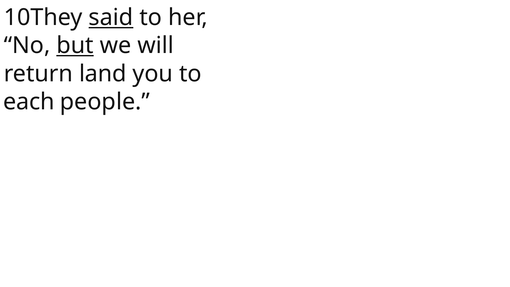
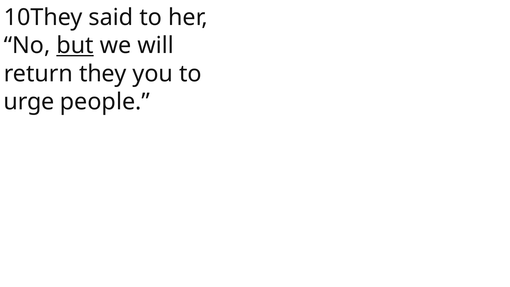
said underline: present -> none (111, 18)
land: land -> they (103, 74)
each: each -> urge (29, 102)
